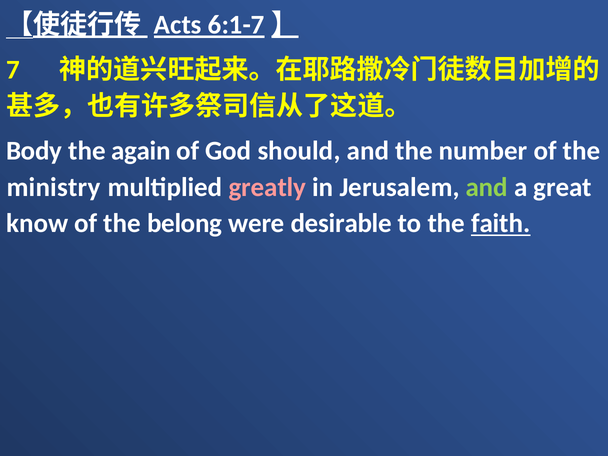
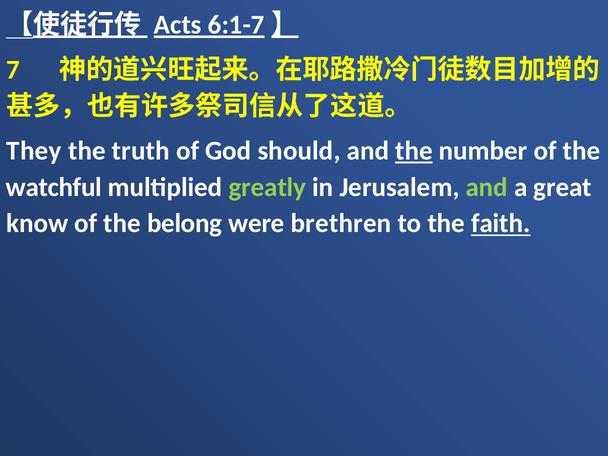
Body: Body -> They (34, 151)
again: again -> truth (141, 151)
the underline: none -> present (414, 151)
ministry: ministry -> watchful (54, 187)
greatly colour: pink -> light green (267, 187)
desirable: desirable -> brethren (341, 223)
